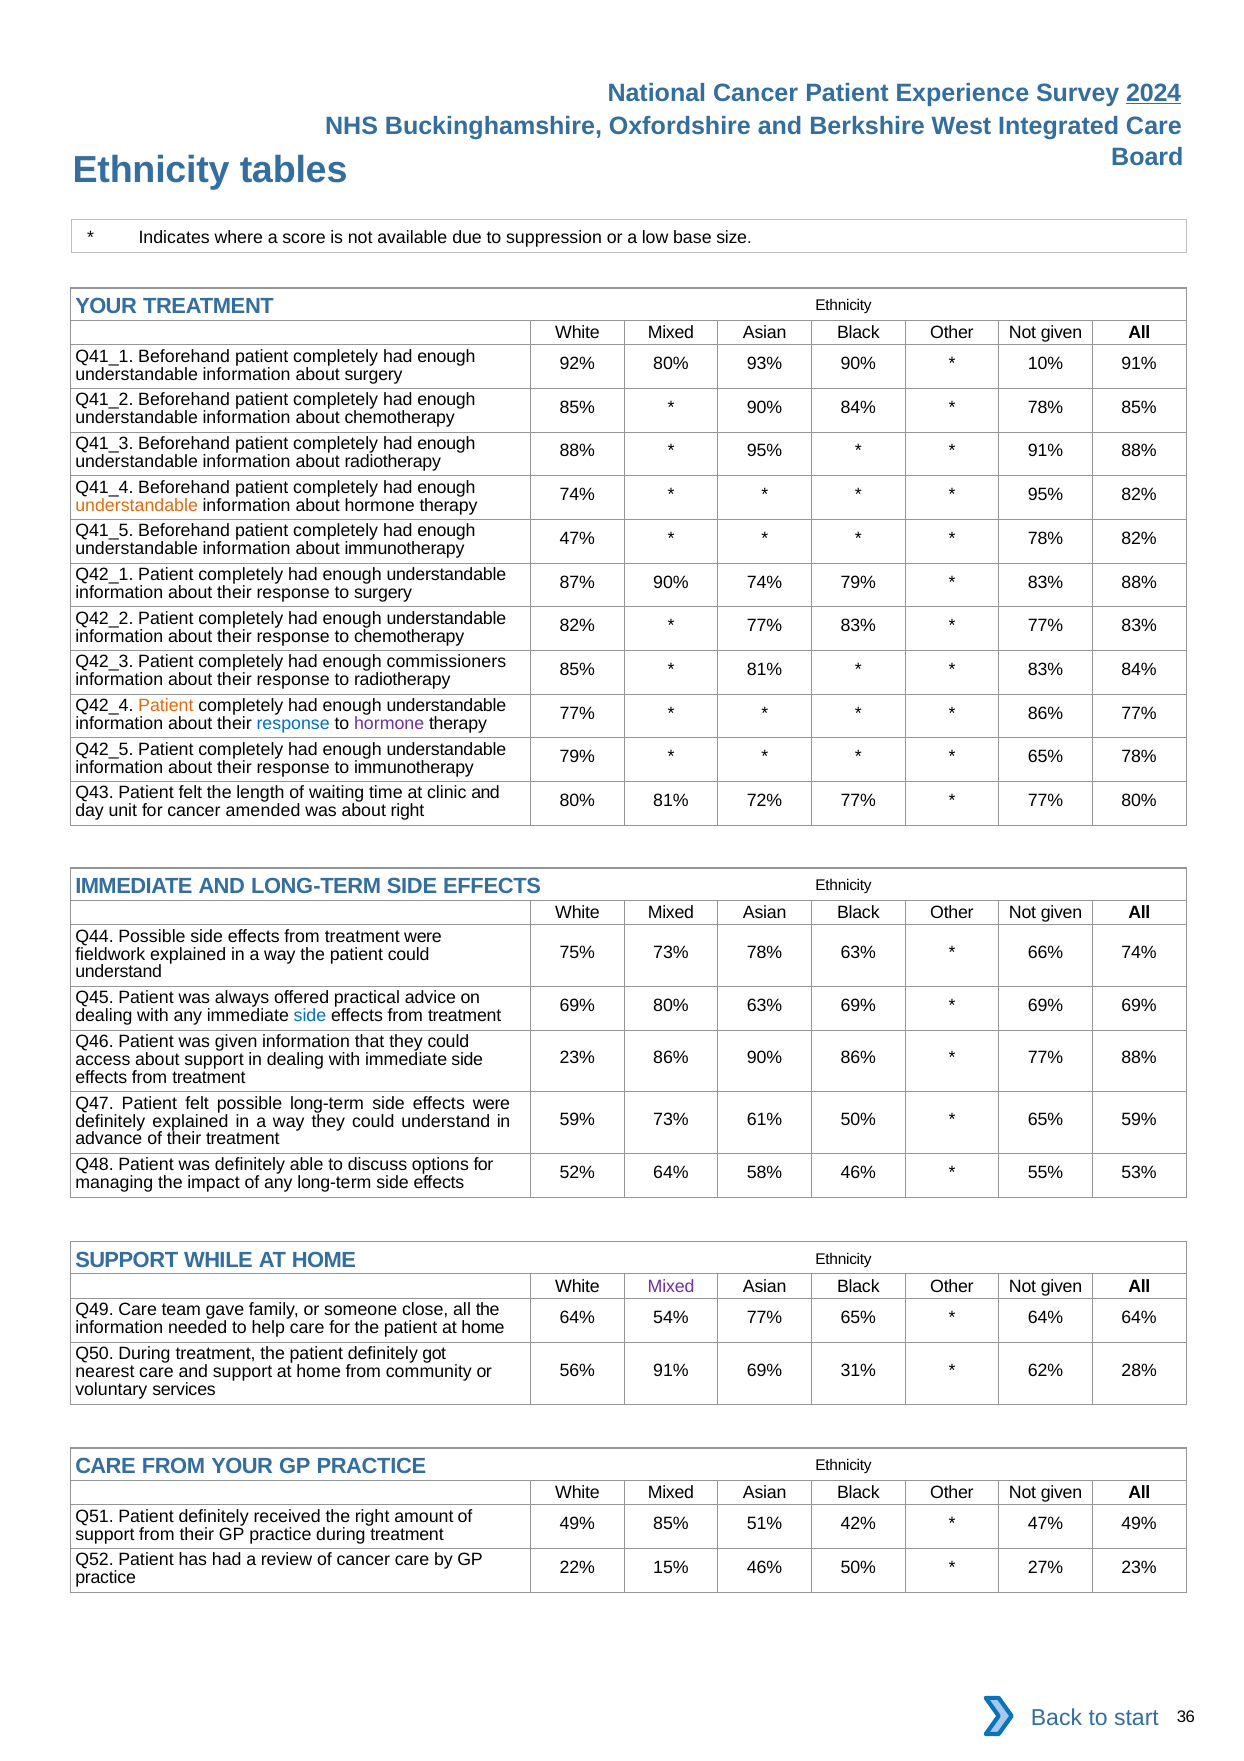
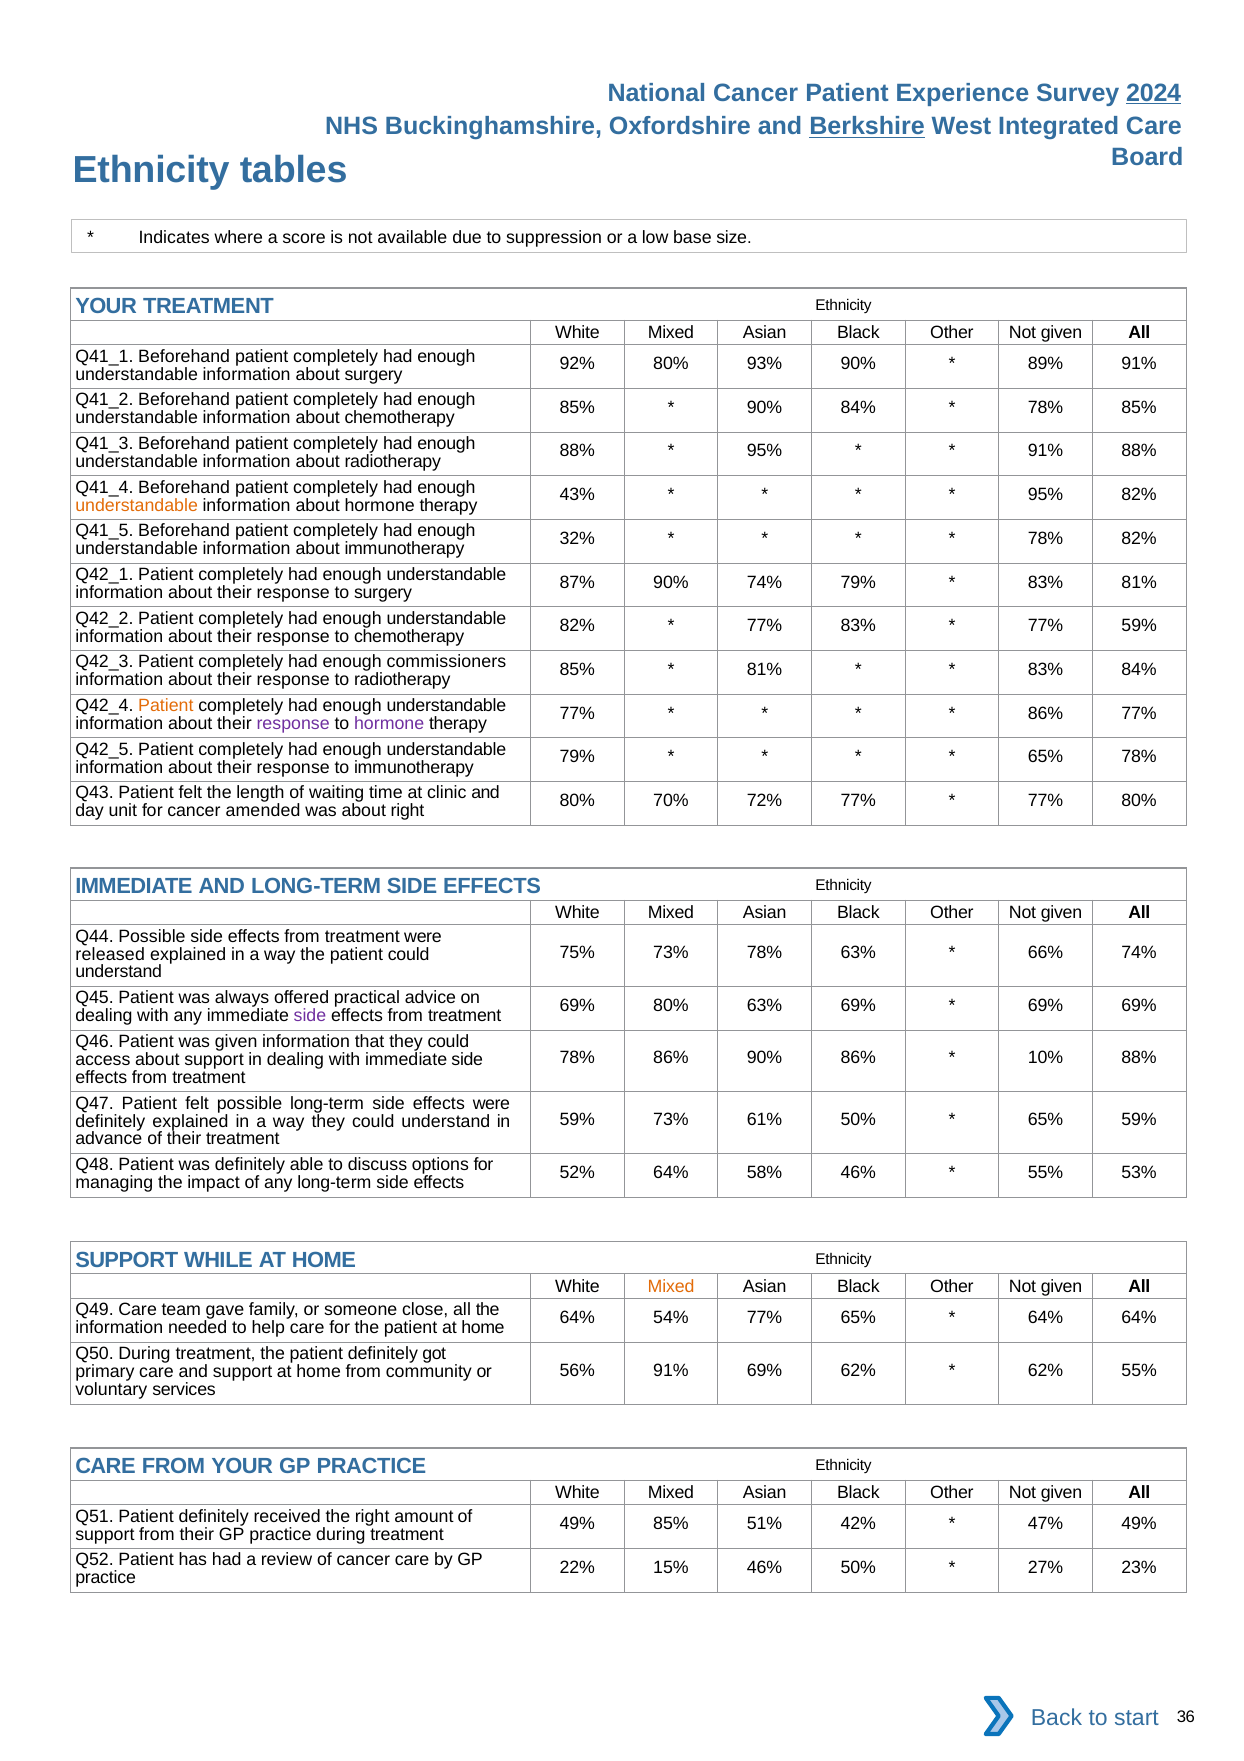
Berkshire underline: none -> present (867, 127)
10%: 10% -> 89% (1046, 364)
74%: 74% -> 43% (577, 495)
47%: 47% -> 32% (577, 538)
83% 88%: 88% -> 81% (1139, 582)
83%: 83% -> 59% (1139, 626)
response colour: blue -> purple (293, 723)
80% 81%: 81% -> 70% (671, 800)
fieldwork: fieldwork -> released (110, 954)
side colour: blue -> purple (310, 1015)
23%: 23% -> 78% (577, 1058)
77%: 77% -> 10% (1046, 1058)
Mixed colour: purple -> orange (671, 1286)
69% 31%: 31% -> 62% (858, 1370)
62% 28%: 28% -> 55% (1139, 1370)
nearest: nearest -> primary (105, 1371)
